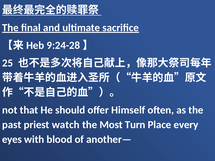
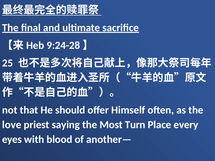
past: past -> love (12, 125)
watch: watch -> saying (66, 125)
